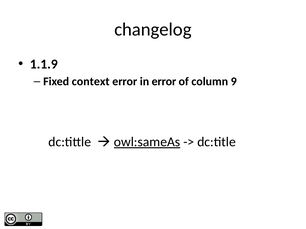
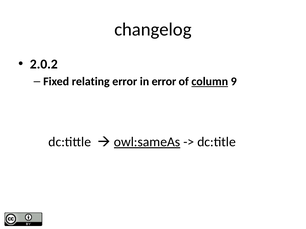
1.1.9: 1.1.9 -> 2.0.2 (44, 64)
context: context -> relating (91, 82)
column underline: none -> present (210, 82)
